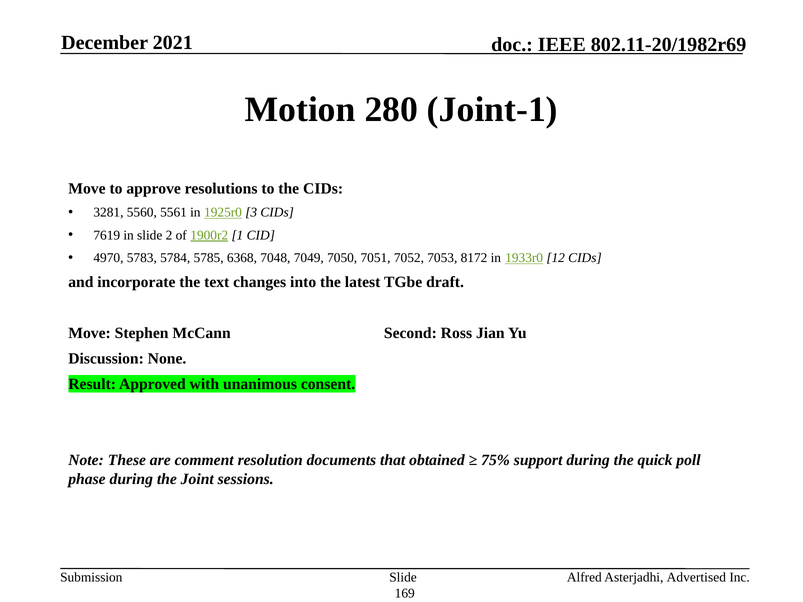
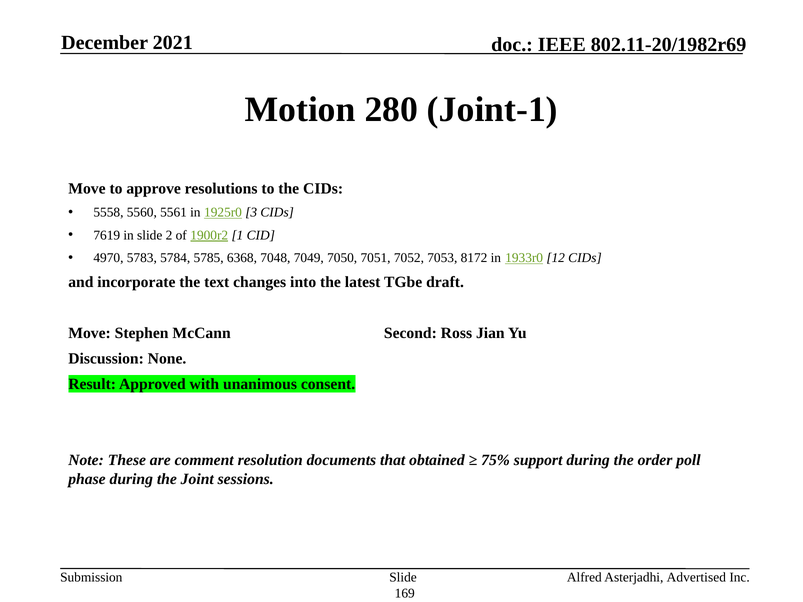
3281: 3281 -> 5558 (108, 212)
quick: quick -> order (655, 460)
